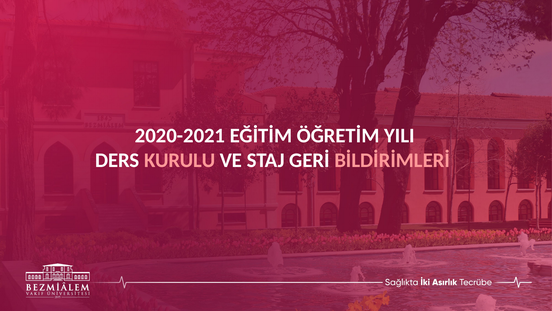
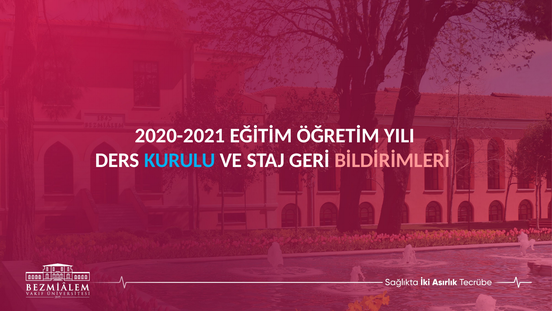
KURULU colour: pink -> light blue (180, 160)
